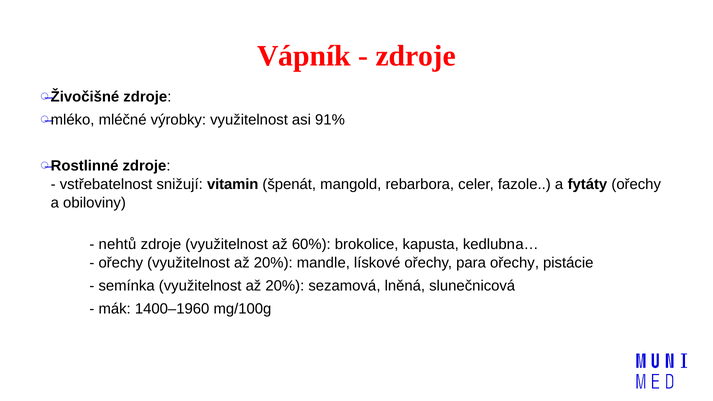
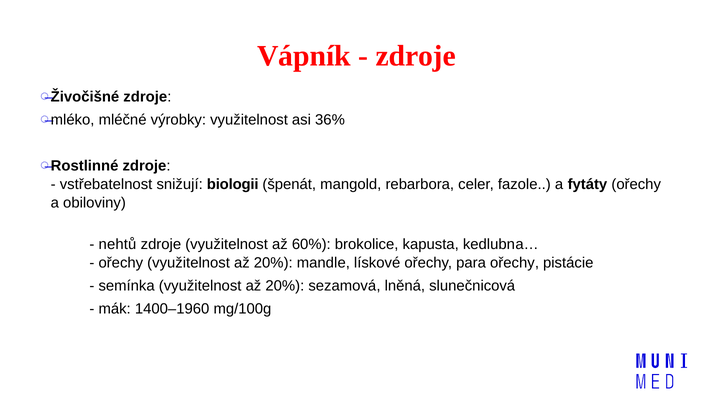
91%: 91% -> 36% (330, 120)
vitamin: vitamin -> biologii (233, 184)
